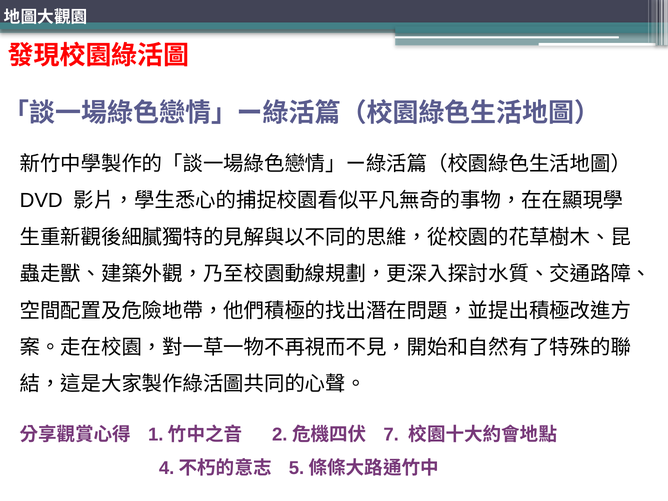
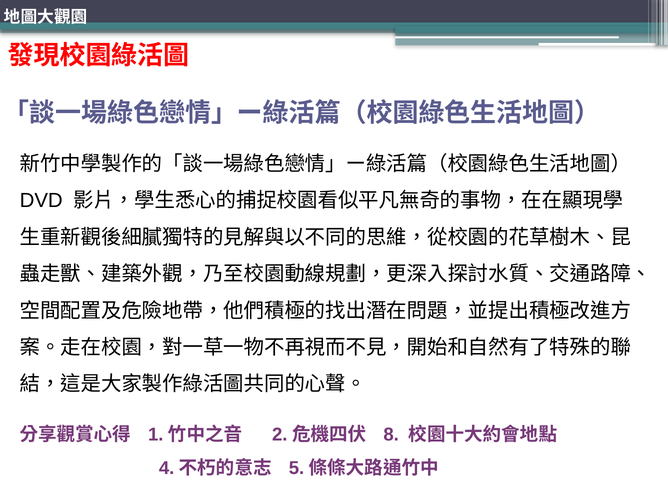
7: 7 -> 8 (391, 435)
